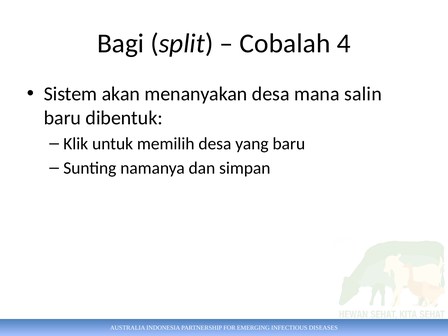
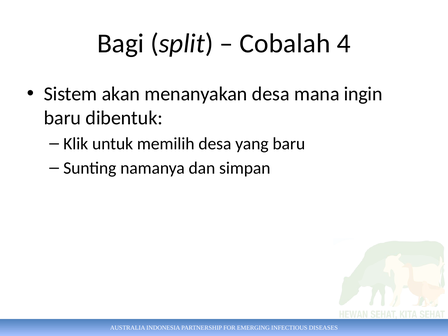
salin: salin -> ingin (363, 94)
